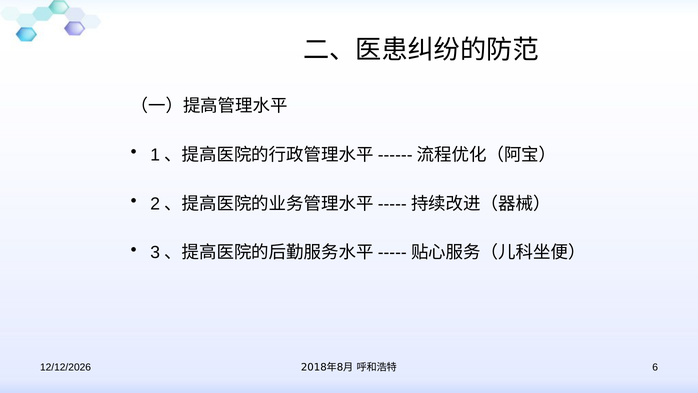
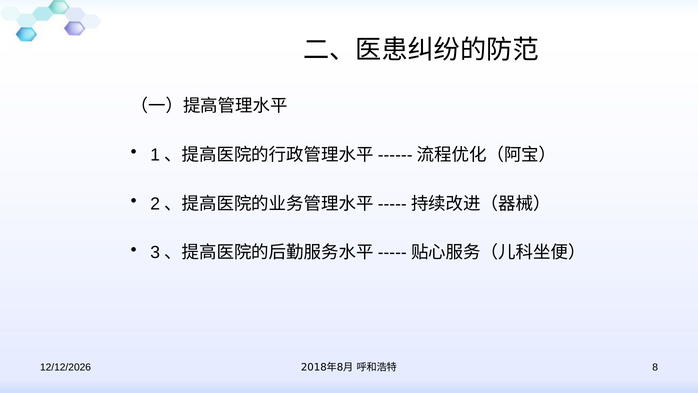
6: 6 -> 8 (655, 367)
